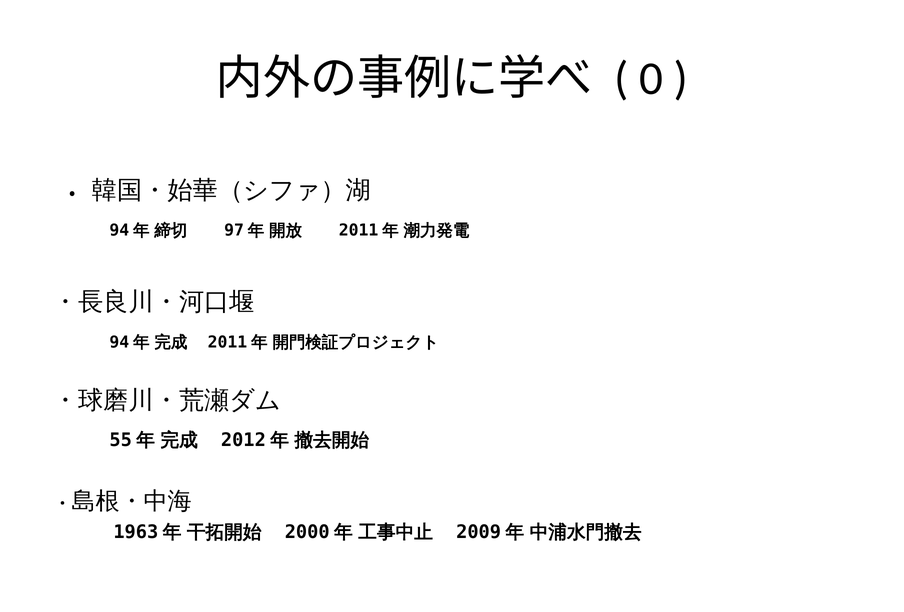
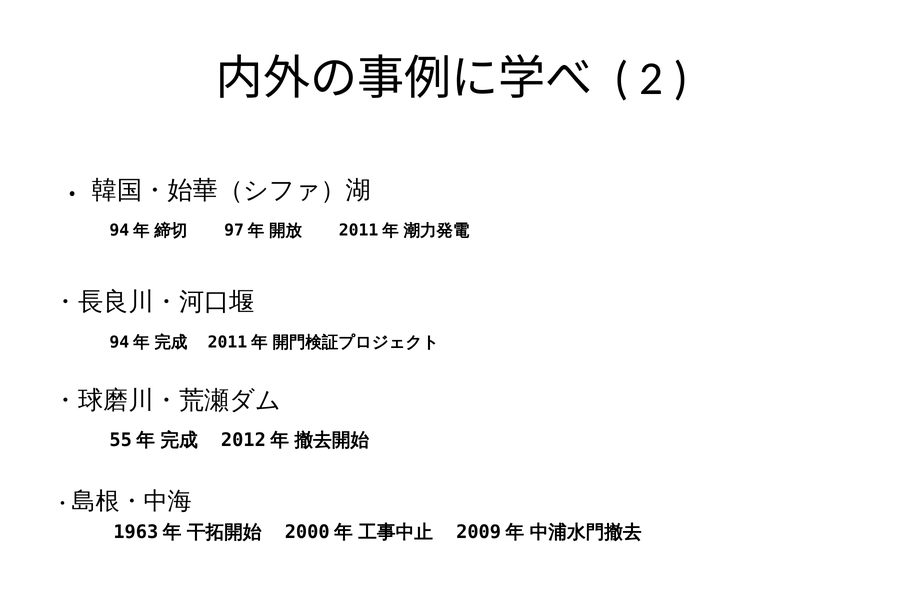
0: 0 -> 2 (651, 79)
